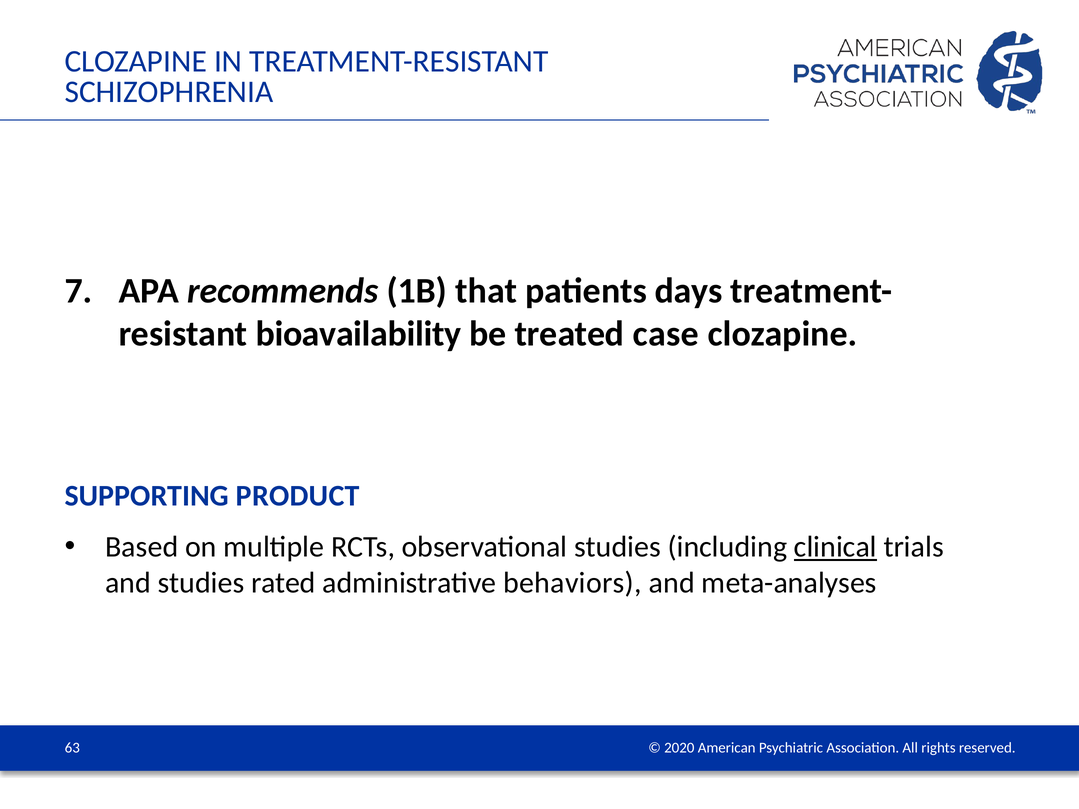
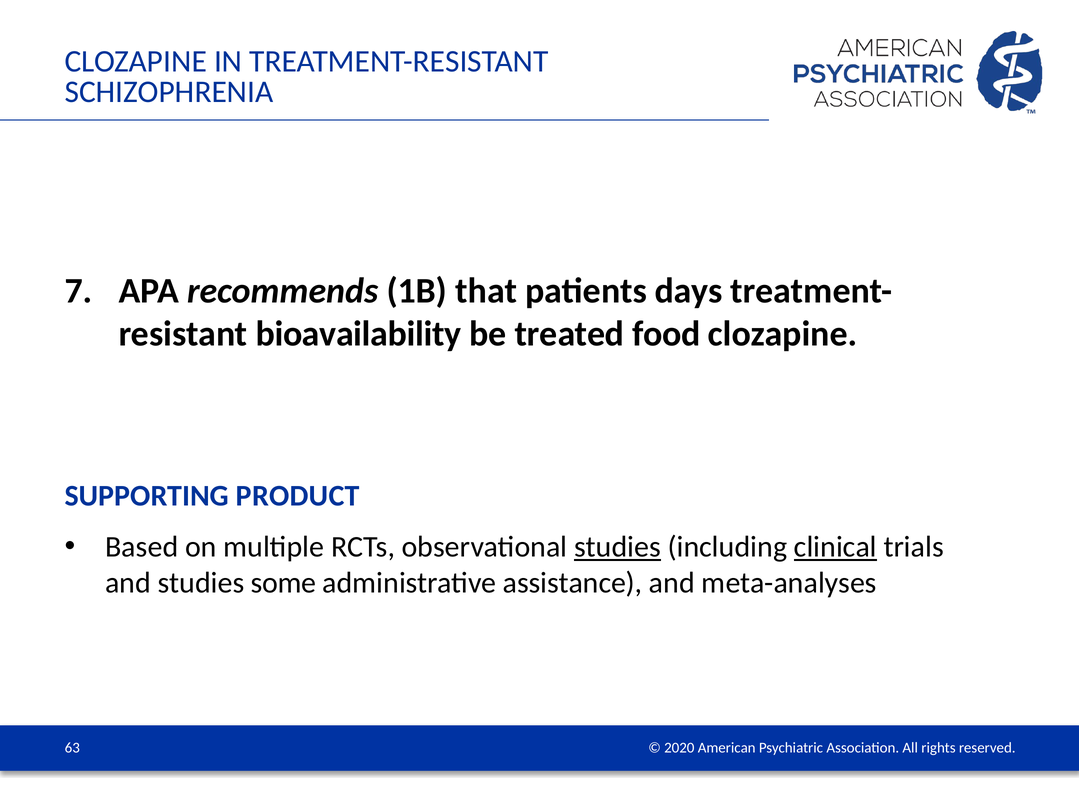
case: case -> food (666, 334)
studies underline: none -> present (617, 547)
rated: rated -> some (283, 583)
behaviors: behaviors -> assistance (573, 583)
